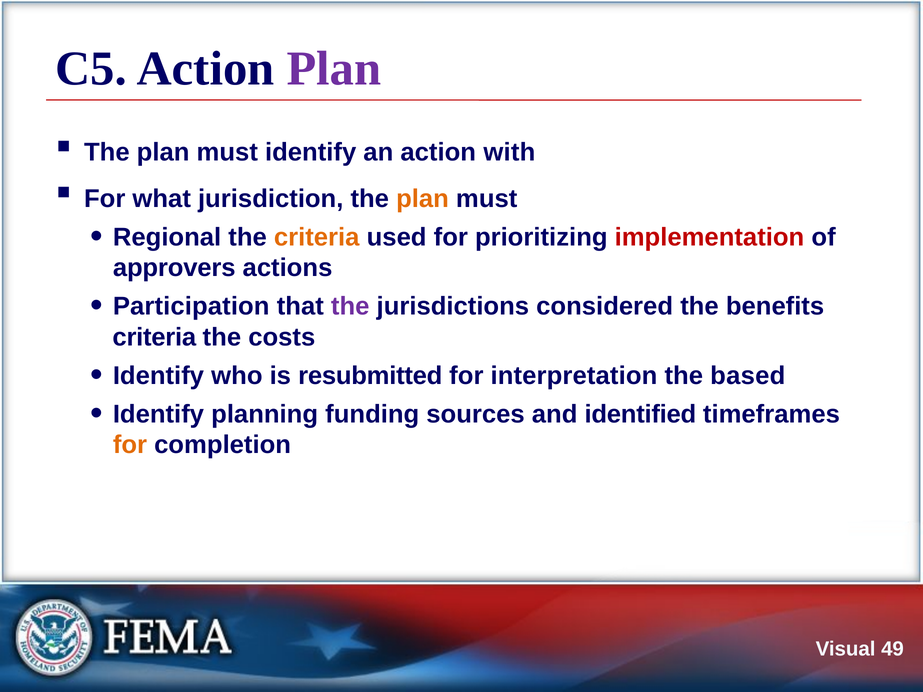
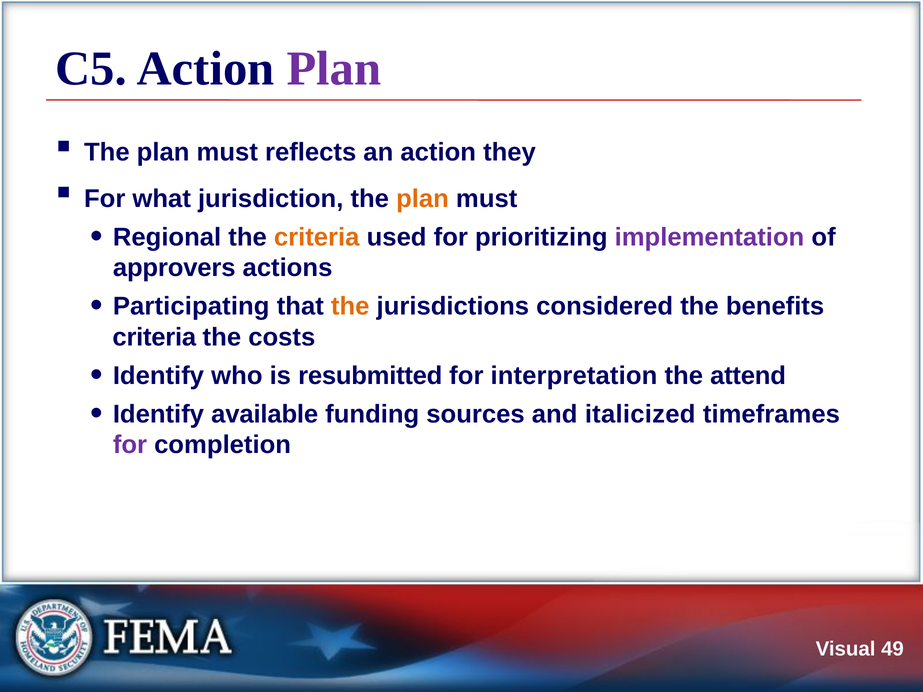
must identify: identify -> reflects (311, 153)
with: with -> they (510, 153)
implementation colour: red -> purple (709, 237)
Participation: Participation -> Participating (191, 306)
the colour: purple -> orange (350, 306)
based: based -> attend (748, 376)
planning: planning -> available (265, 414)
identified: identified -> italicized (640, 414)
for colour: orange -> purple (130, 445)
